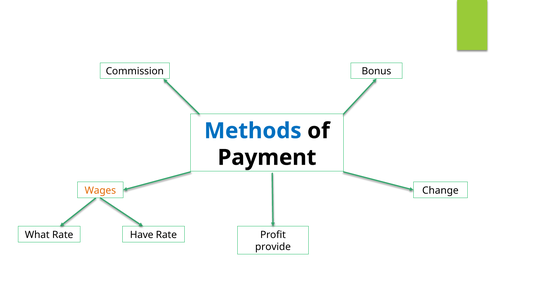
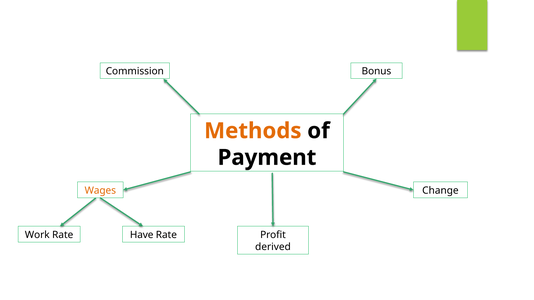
Methods colour: blue -> orange (253, 131)
What: What -> Work (37, 235)
provide: provide -> derived (273, 247)
